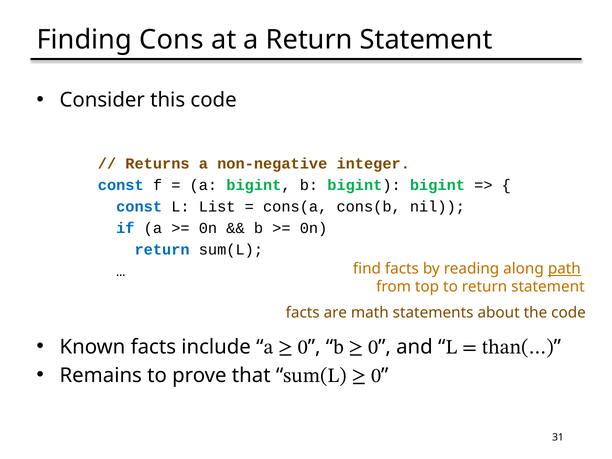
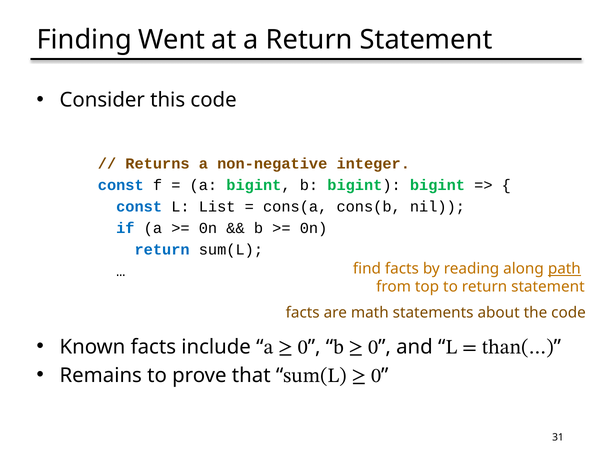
Cons: Cons -> Went (172, 40)
